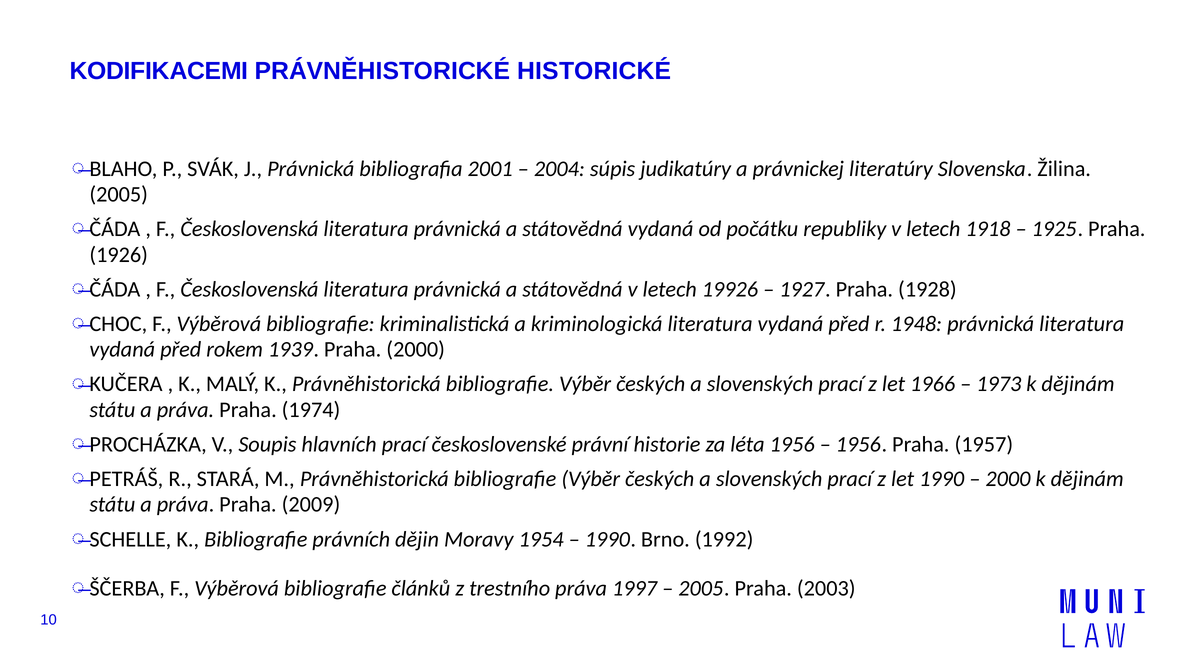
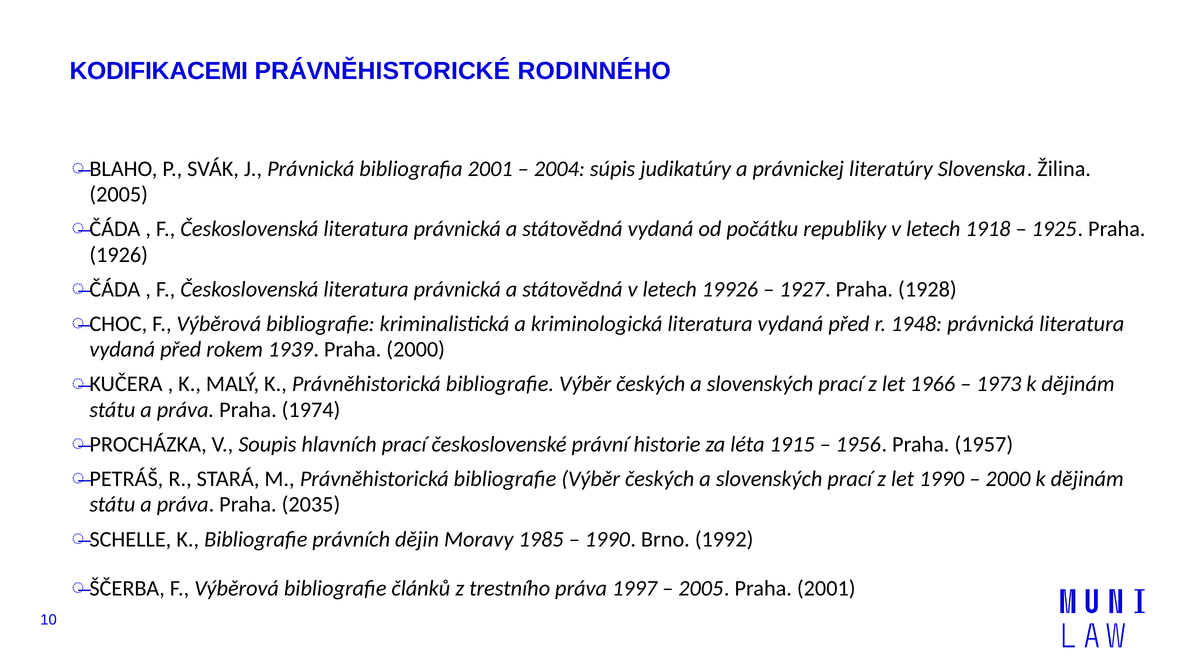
HISTORICKÉ: HISTORICKÉ -> RODINNÉHO (594, 71)
léta 1956: 1956 -> 1915 (792, 445)
2009: 2009 -> 2035 (311, 505)
1954: 1954 -> 1985 (541, 539)
Praha 2003: 2003 -> 2001 (826, 588)
